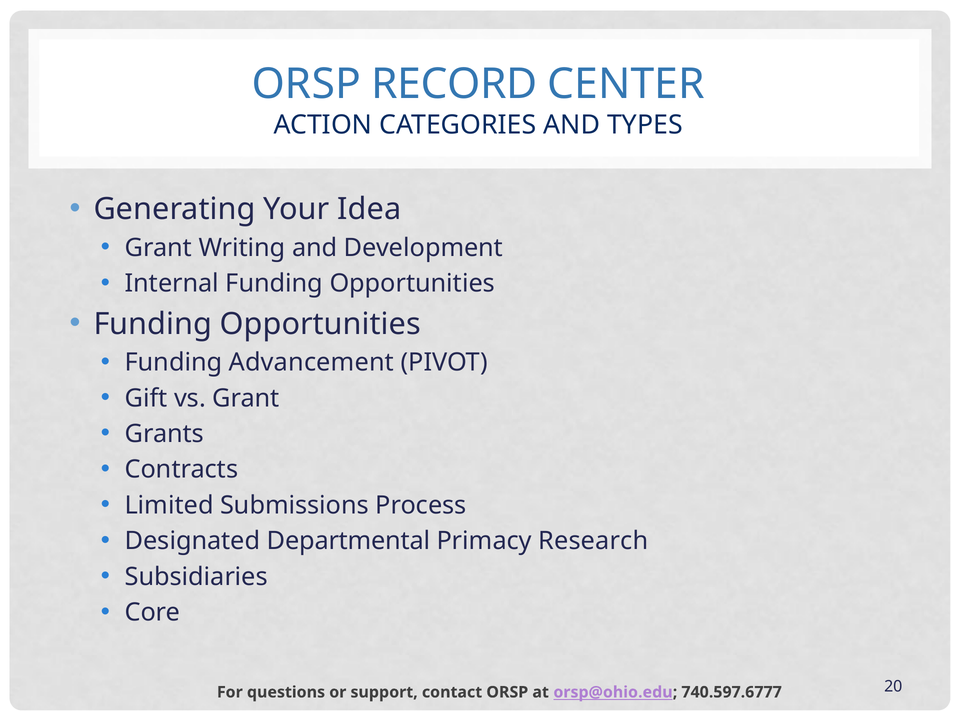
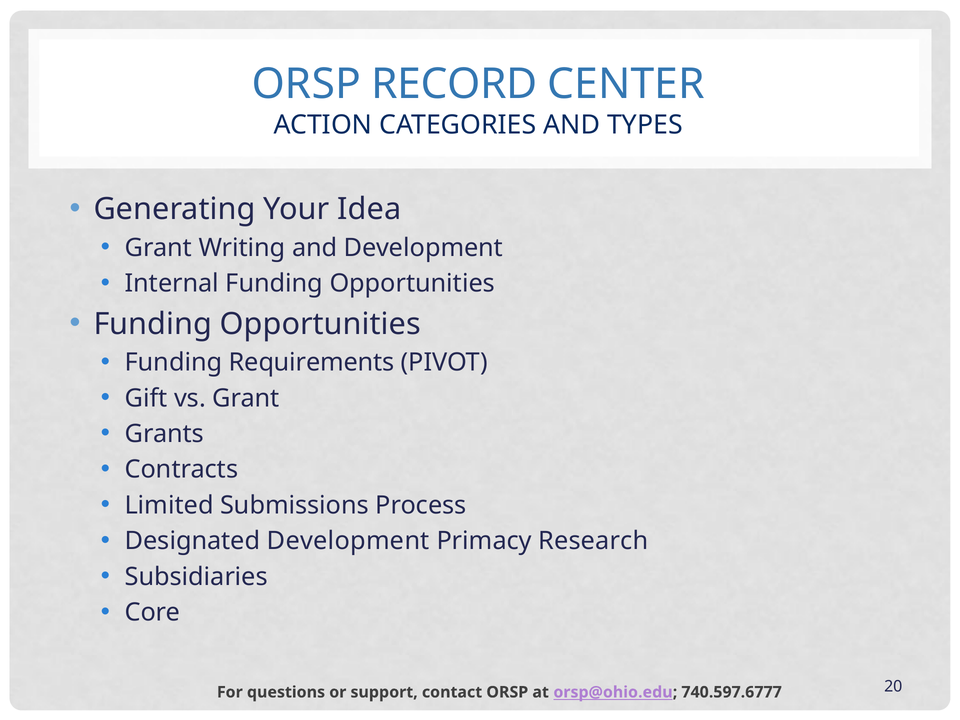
Advancement: Advancement -> Requirements (312, 362)
Designated Departmental: Departmental -> Development (348, 541)
